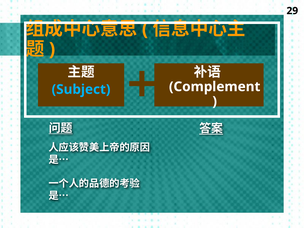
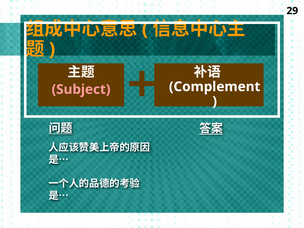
Subject colour: light blue -> pink (81, 89)
